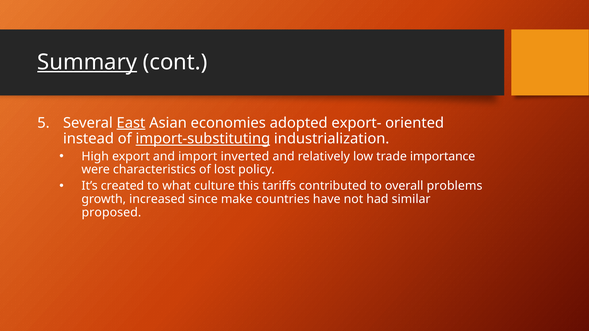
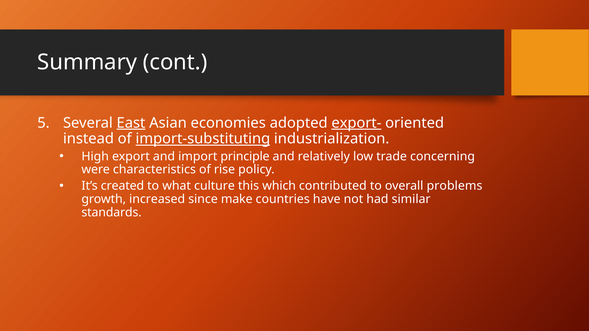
Summary underline: present -> none (87, 62)
export- underline: none -> present (356, 123)
inverted: inverted -> principle (245, 157)
importance: importance -> concerning (443, 157)
lost: lost -> rise (224, 170)
tariffs: tariffs -> which (279, 186)
proposed: proposed -> standards (112, 213)
